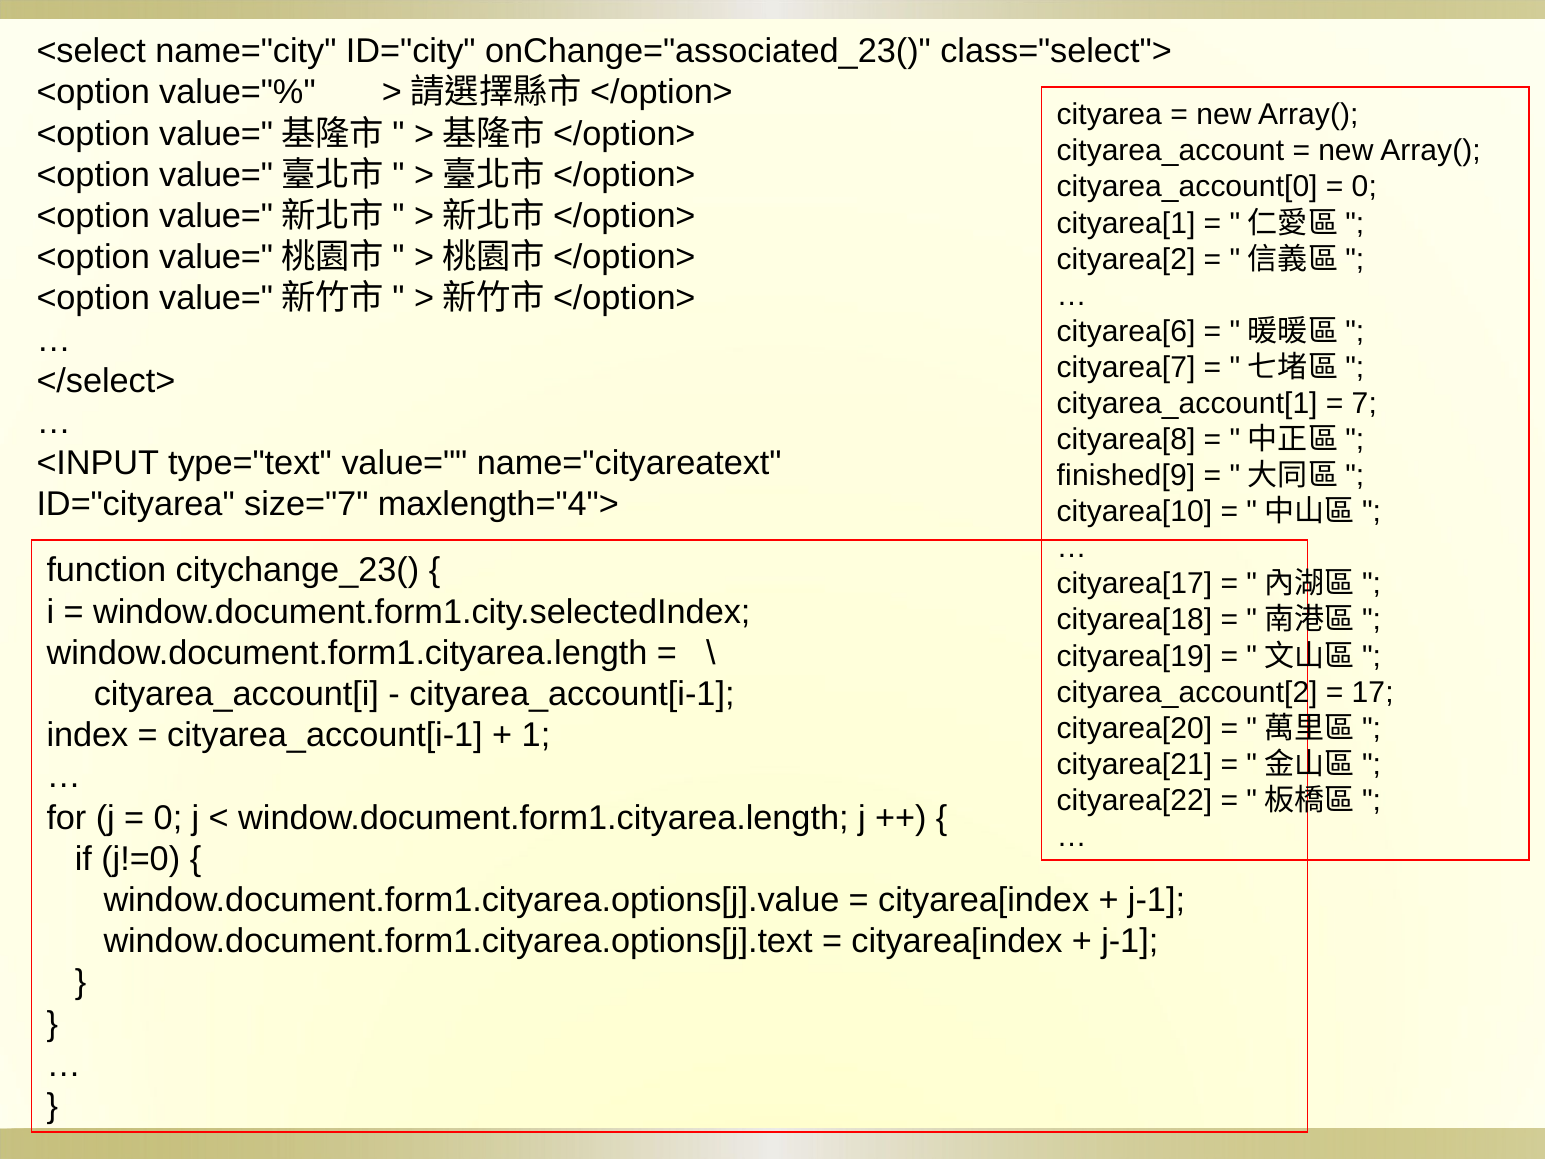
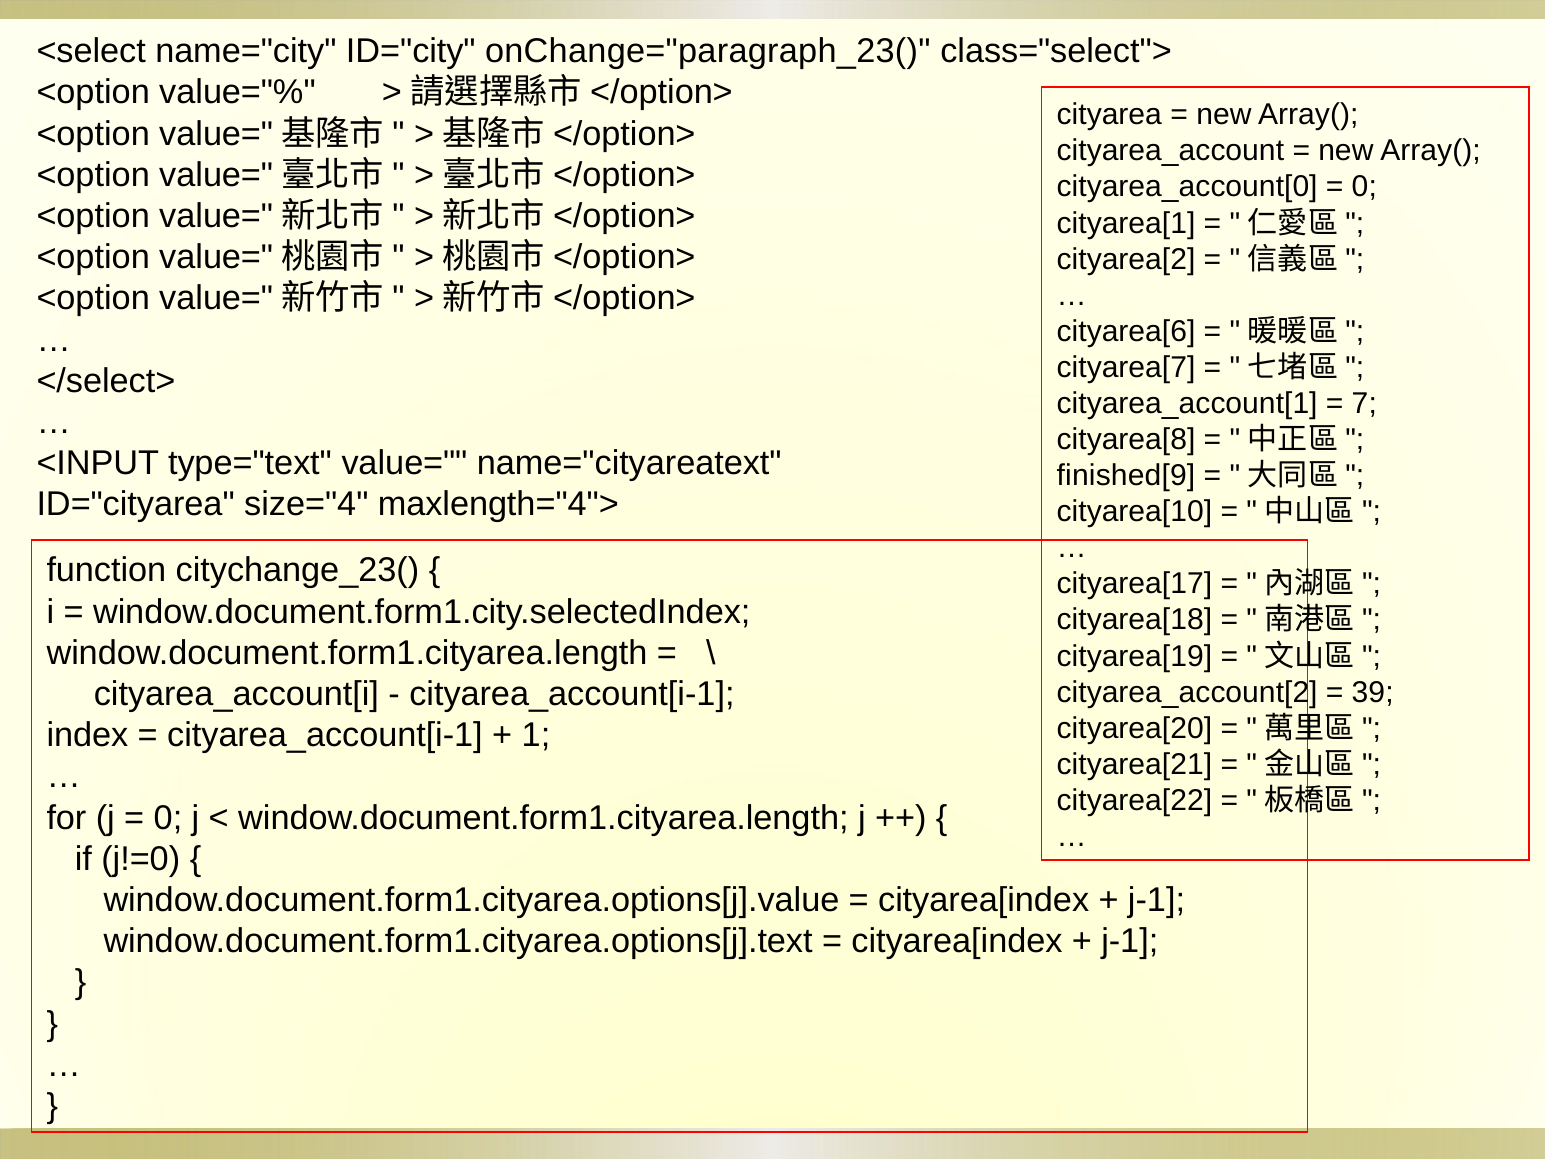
onChange="associated_23(: onChange="associated_23( -> onChange="paragraph_23( (708, 51)
size="7: size="7 -> size="4 (306, 504)
17: 17 -> 39 (1373, 692)
